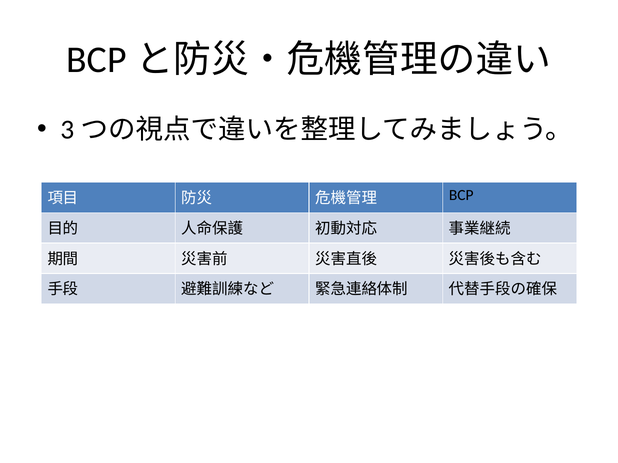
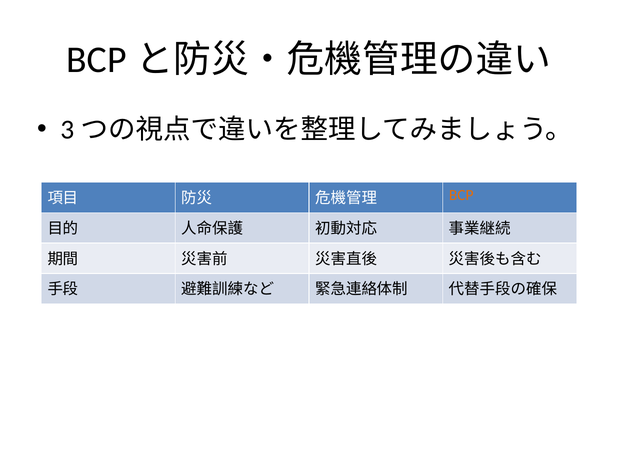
BCP colour: black -> orange (461, 195)
